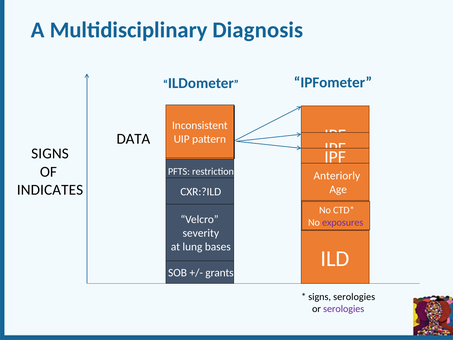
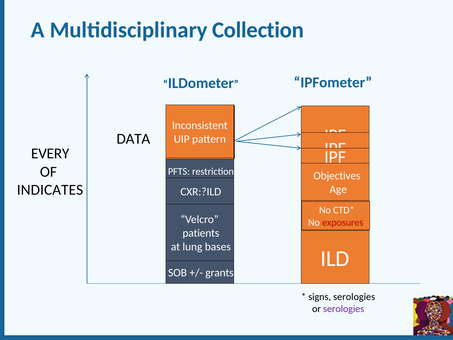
Diagnosis: Diagnosis -> Collection (258, 30)
SIGNS: SIGNS -> EVERY (50, 154)
Anteriorly: Anteriorly -> Objectives (337, 176)
exposures colour: purple -> red (343, 222)
severity: severity -> patients (201, 233)
